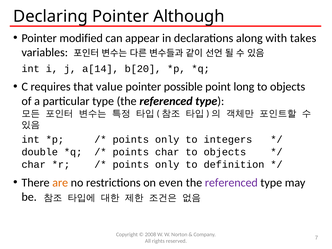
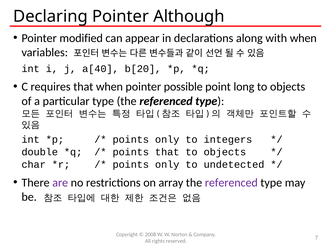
with takes: takes -> when (303, 38)
a[14: a[14 -> a[40 (100, 69)
that value: value -> when (109, 87)
points char: char -> that (167, 152)
definition: definition -> undetected (234, 165)
are colour: orange -> purple (60, 183)
even: even -> array (171, 183)
